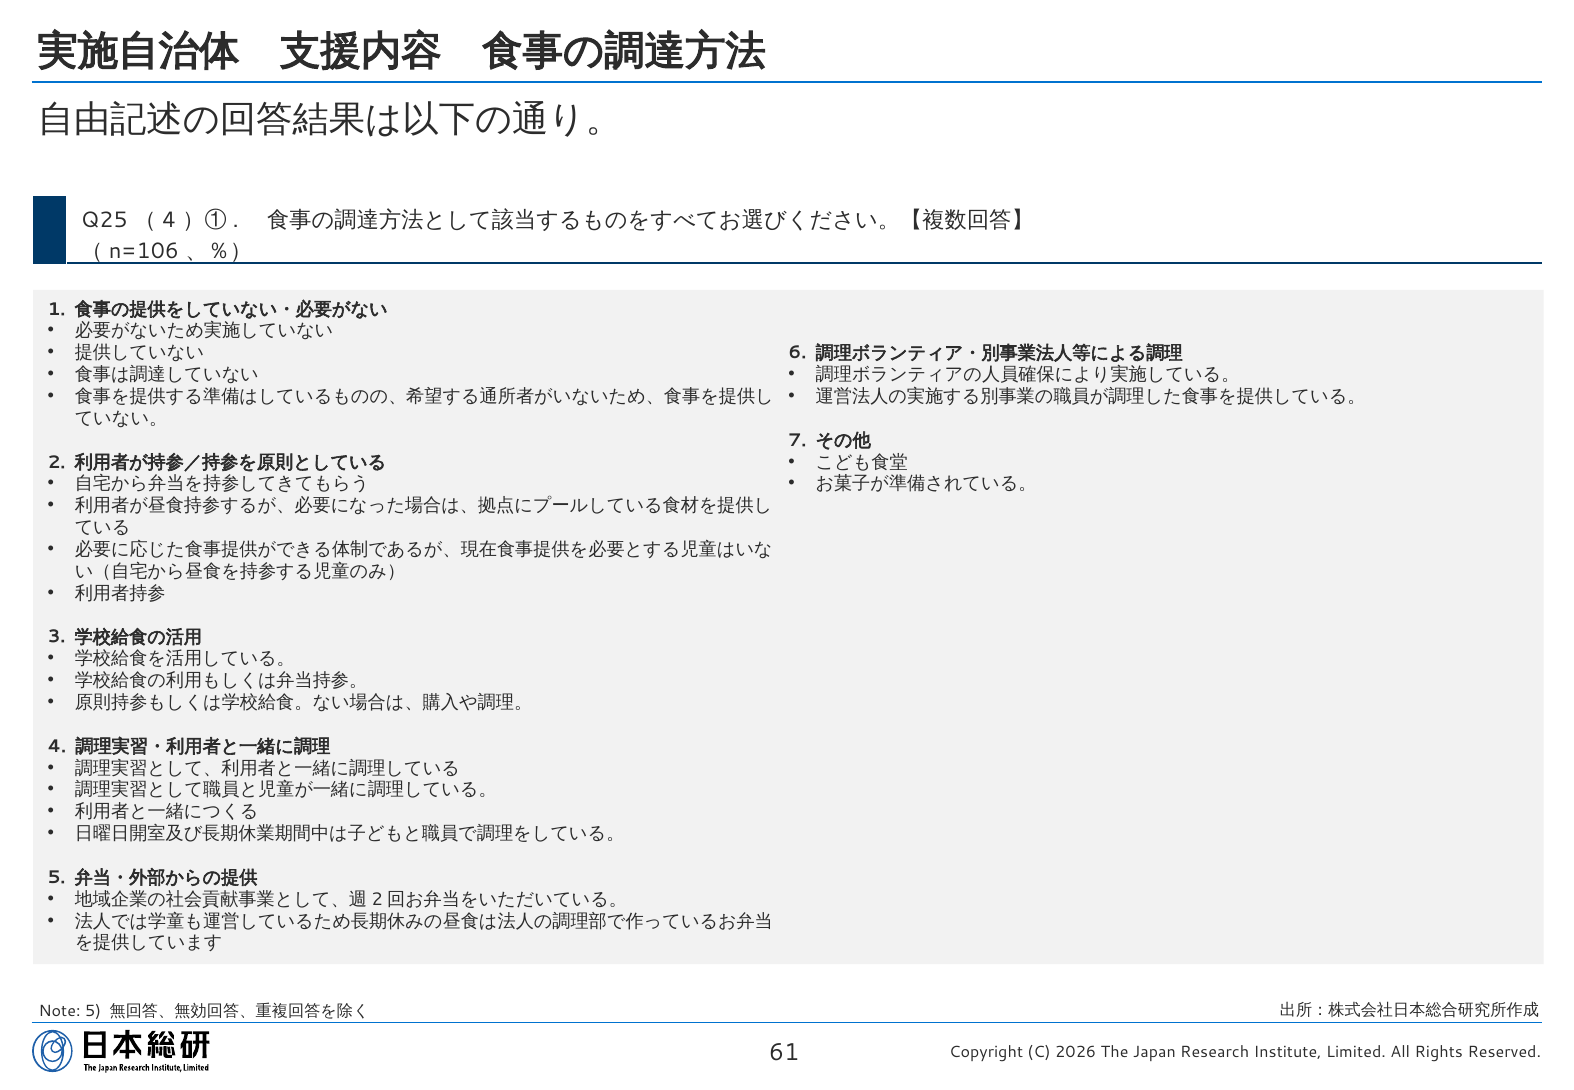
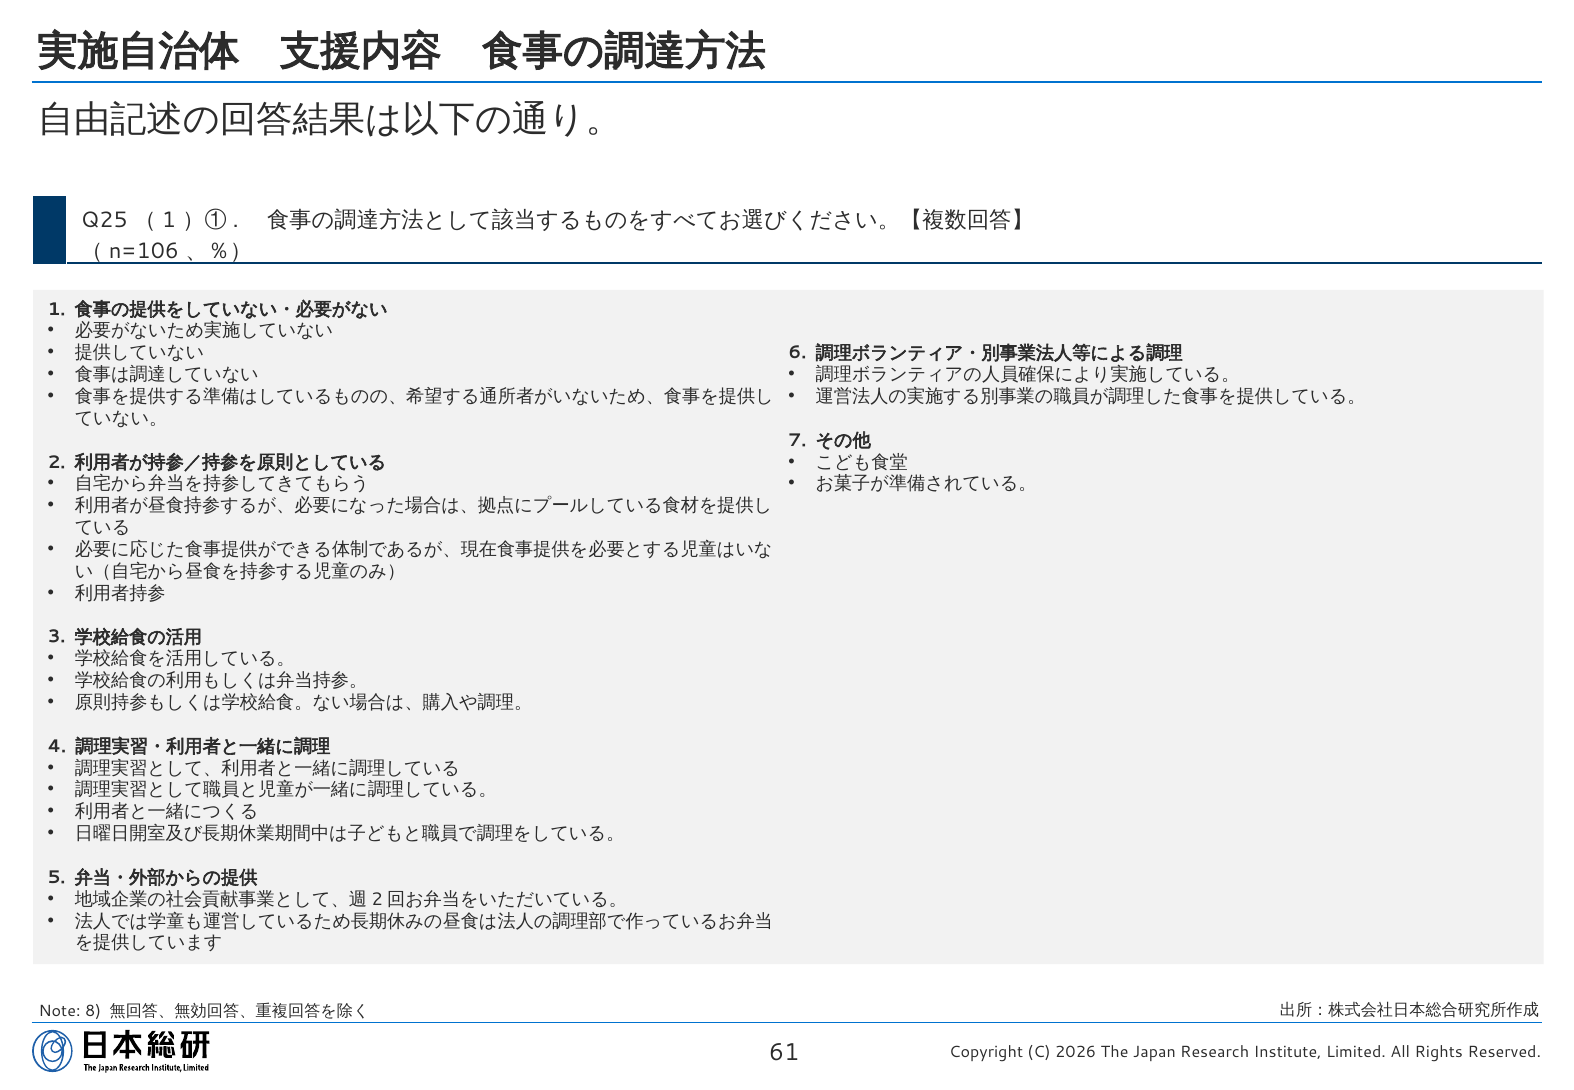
4: 4 -> 1 (169, 220)
Note 5: 5 -> 8 (93, 1011)
